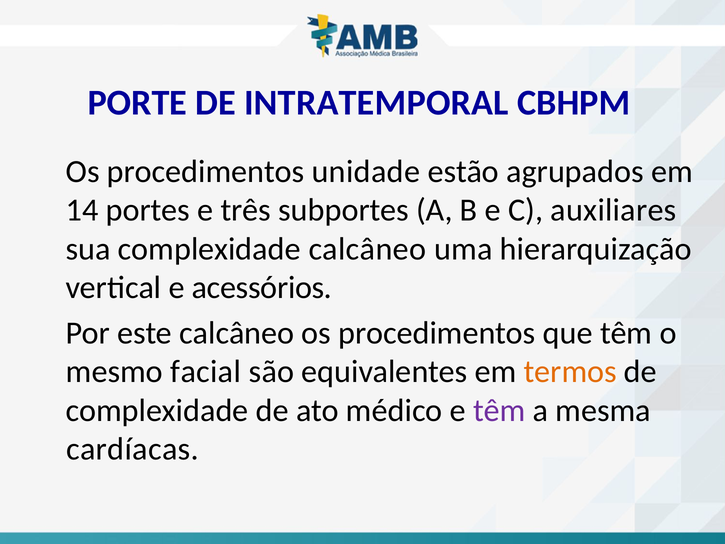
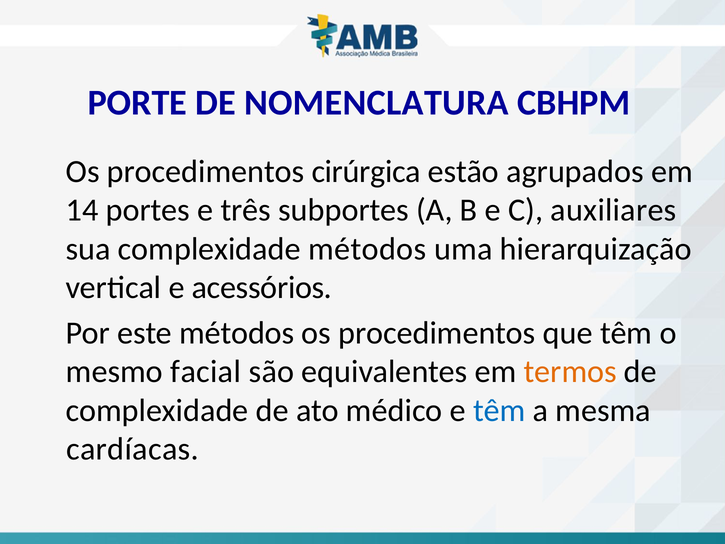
INTRATEMPORAL: INTRATEMPORAL -> NOMENCLATURA (376, 103)
unidade: unidade -> cirúrgica (366, 172)
complexidade calcâneo: calcâneo -> métodos (367, 249)
este calcâneo: calcâneo -> métodos (237, 333)
têm colour: purple -> blue (499, 410)
